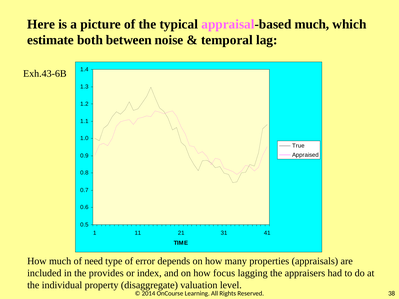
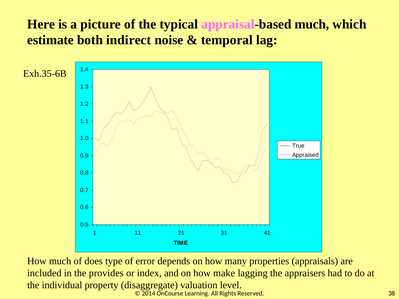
between: between -> indirect (129, 40)
Exh.43-6B: Exh.43-6B -> Exh.35-6B (45, 74)
need: need -> does (94, 261)
focus: focus -> make (224, 273)
